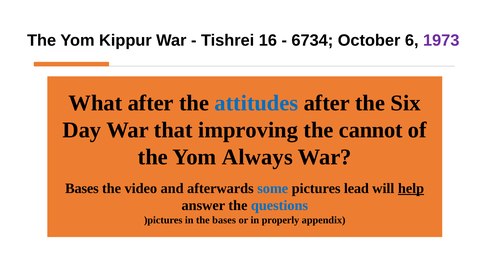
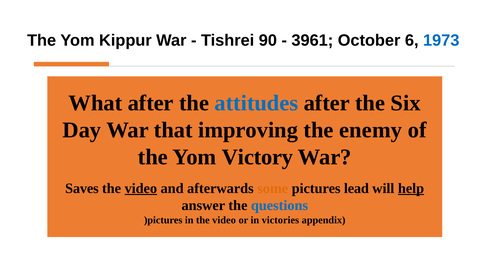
16: 16 -> 90 (268, 40)
6734: 6734 -> 3961 (312, 40)
1973 colour: purple -> blue (441, 40)
cannot: cannot -> enemy (371, 130)
Always: Always -> Victory (258, 157)
Bases: Bases -> Saves (82, 188)
video underline: none -> present (141, 188)
some colour: blue -> orange (273, 188)
in the bases: bases -> video (224, 220)
properly: properly -> victories (280, 220)
